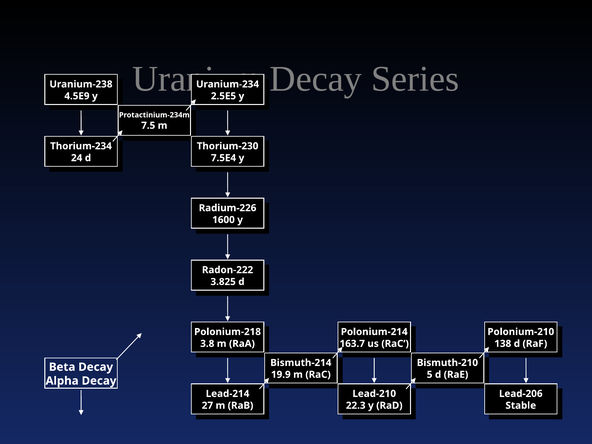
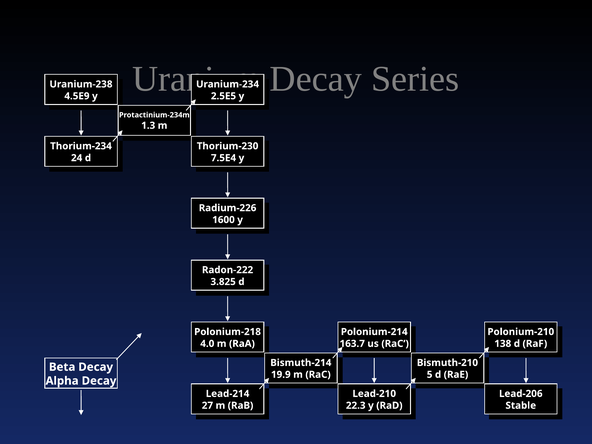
7.5: 7.5 -> 1.3 (148, 126)
3.8: 3.8 -> 4.0 (207, 344)
